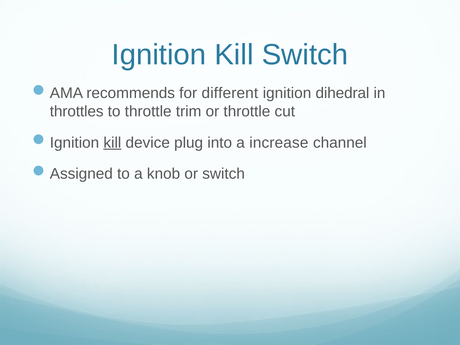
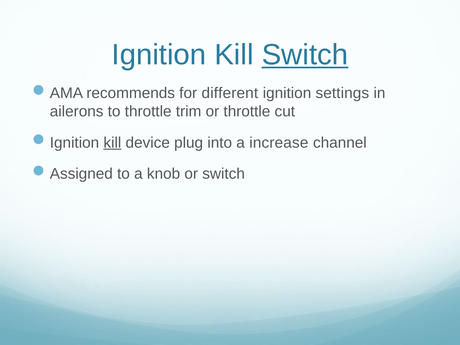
Switch underline: none -> present (305, 55)
dihedral: dihedral -> settings (342, 93)
throttles: throttles -> ailerons (77, 111)
